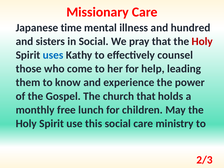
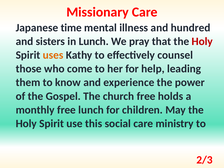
in Social: Social -> Lunch (94, 41)
uses colour: blue -> orange (53, 55)
church that: that -> free (146, 96)
